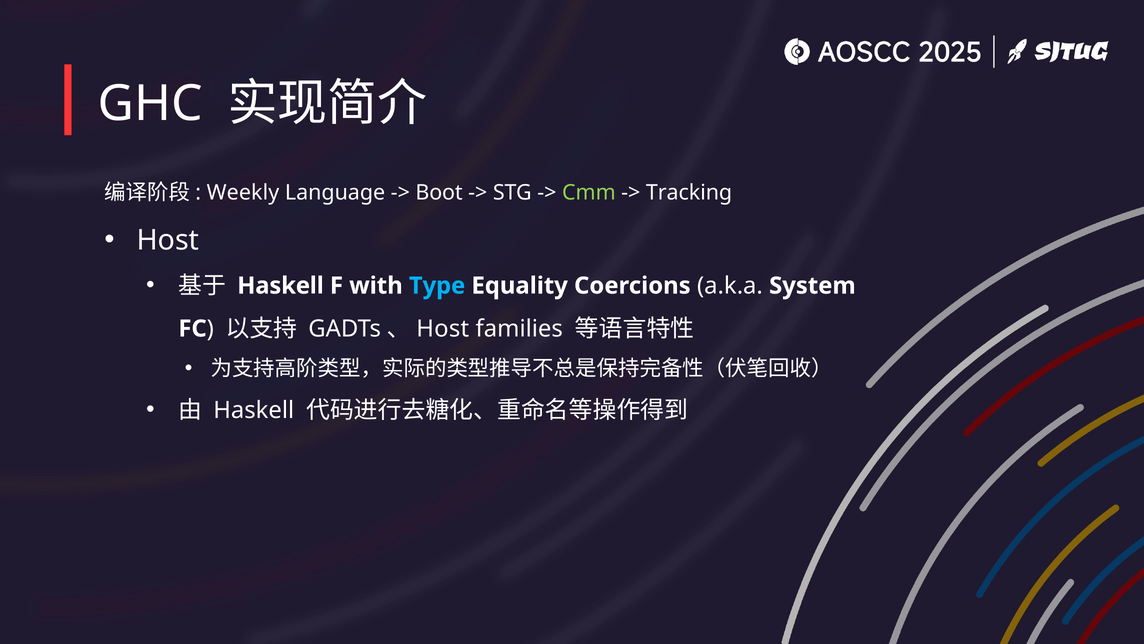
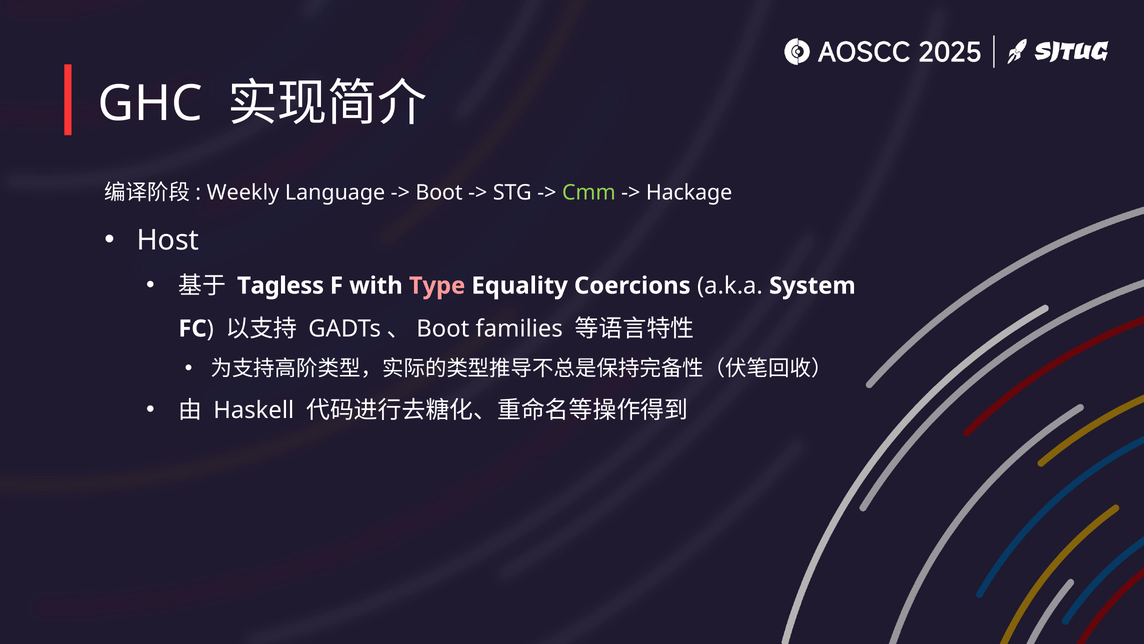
Tracking: Tracking -> Hackage (689, 192)
Haskell: Haskell -> Tagless (281, 286)
Type colour: light blue -> pink (437, 286)
Host: Host -> Boot (443, 328)
